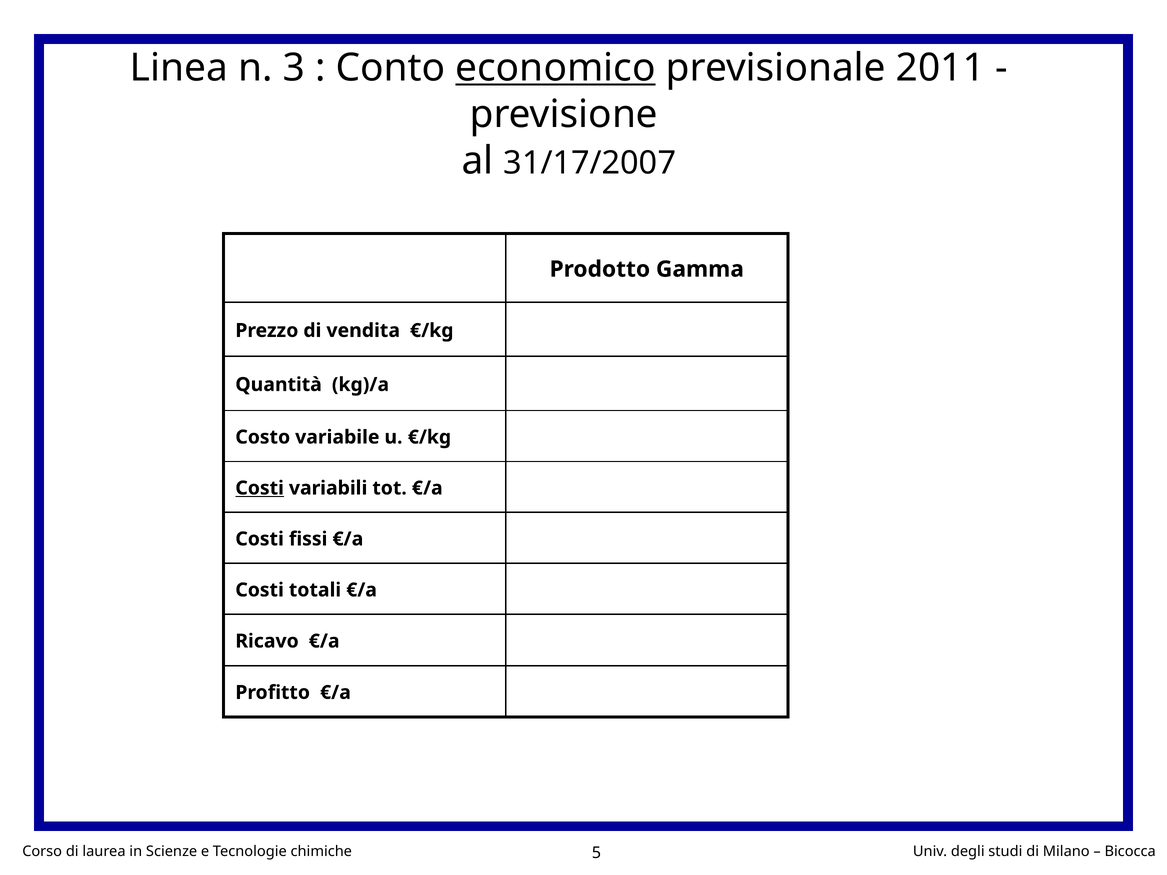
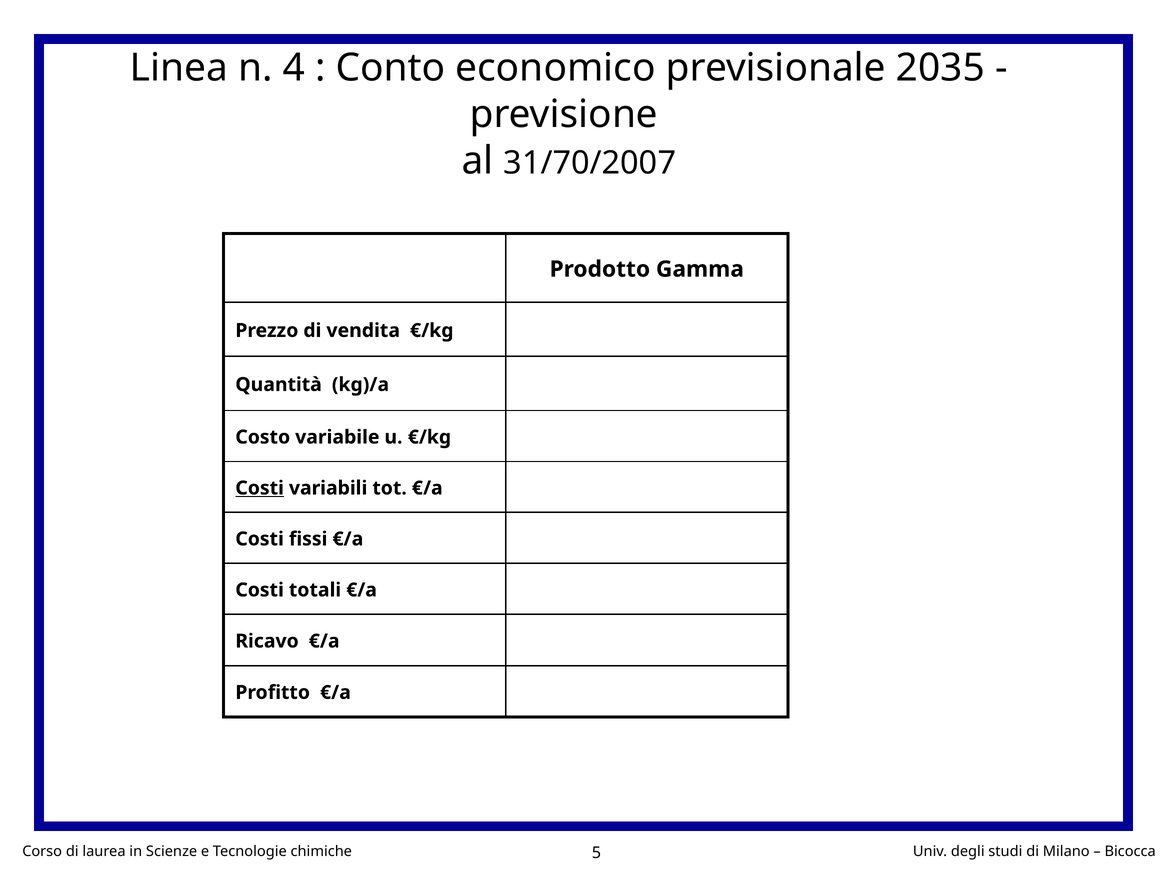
3: 3 -> 4 (294, 68)
economico underline: present -> none (556, 68)
2011: 2011 -> 2035 (940, 68)
31/17/2007: 31/17/2007 -> 31/70/2007 (590, 163)
